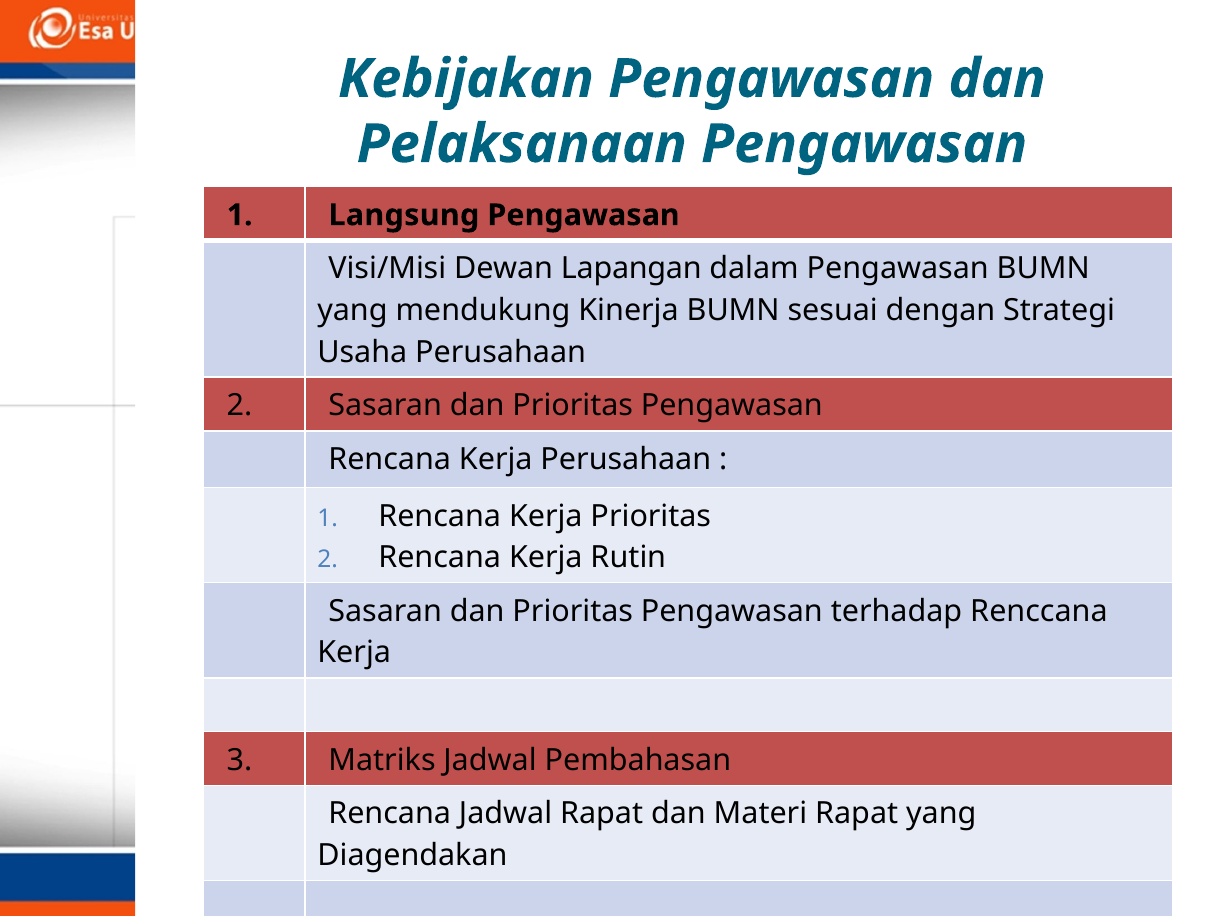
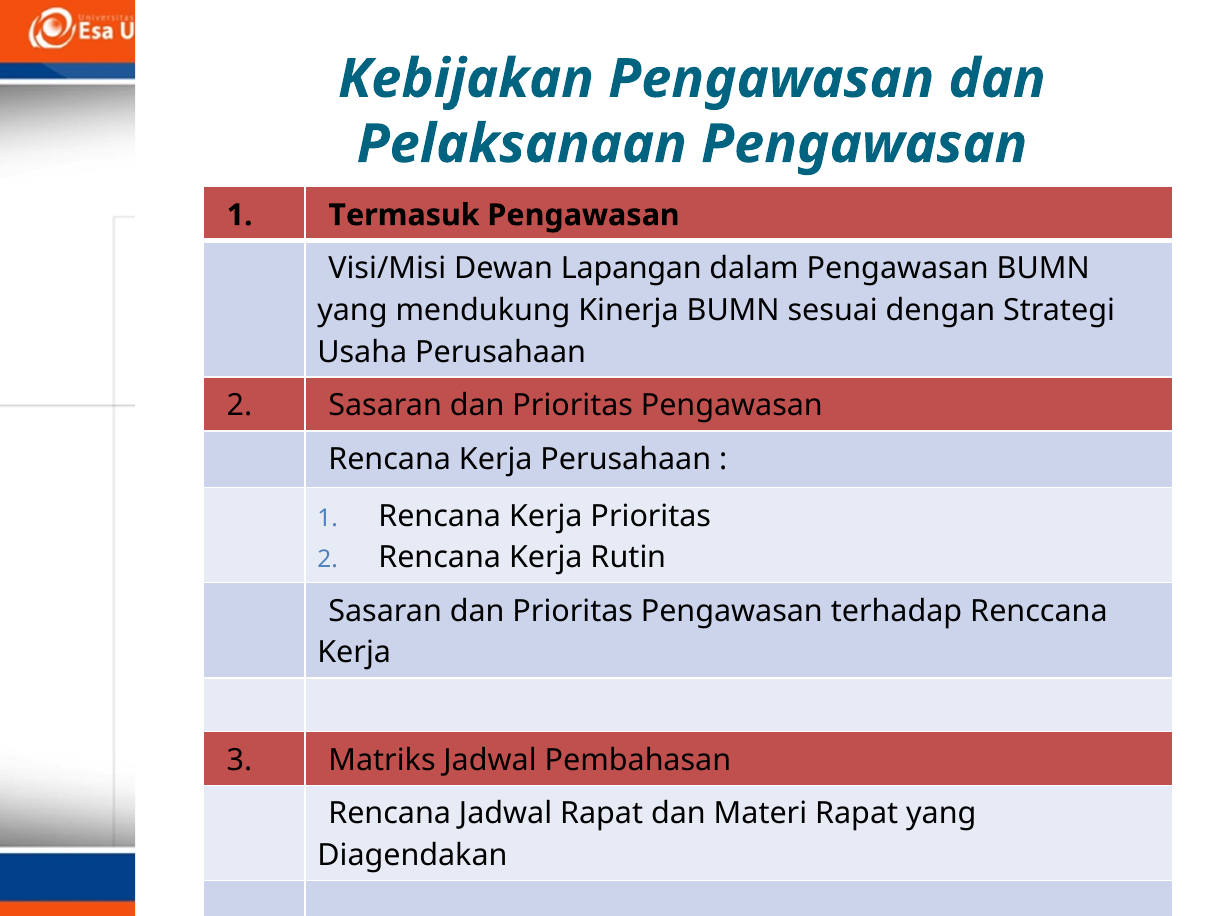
Langsung: Langsung -> Termasuk (404, 215)
